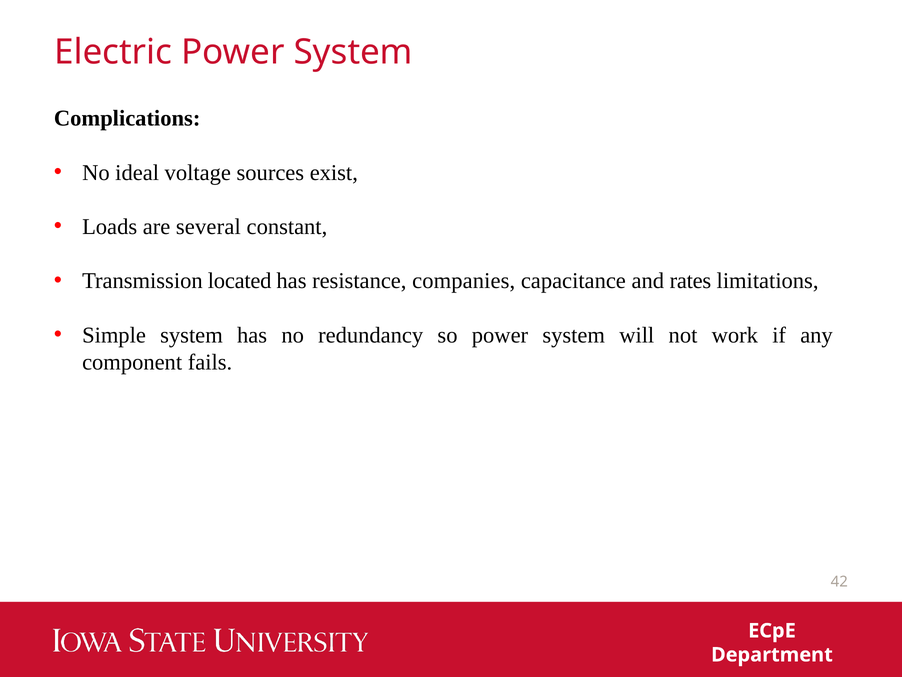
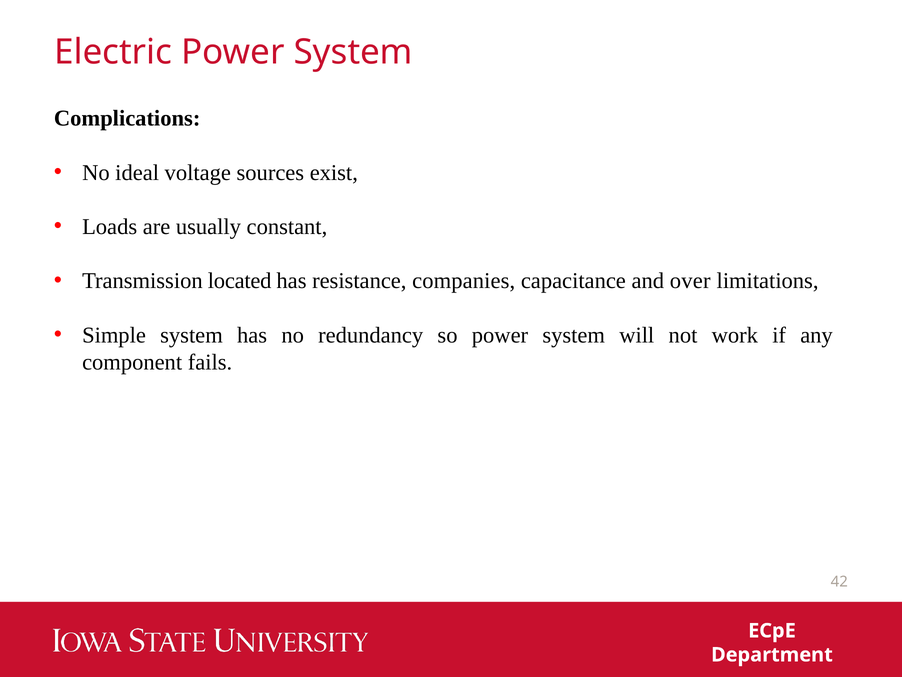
several: several -> usually (208, 227)
rates: rates -> over (690, 281)
